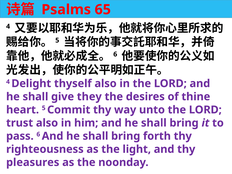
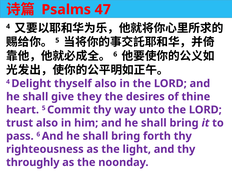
65: 65 -> 47 (103, 10)
pleasures: pleasures -> throughly (33, 162)
